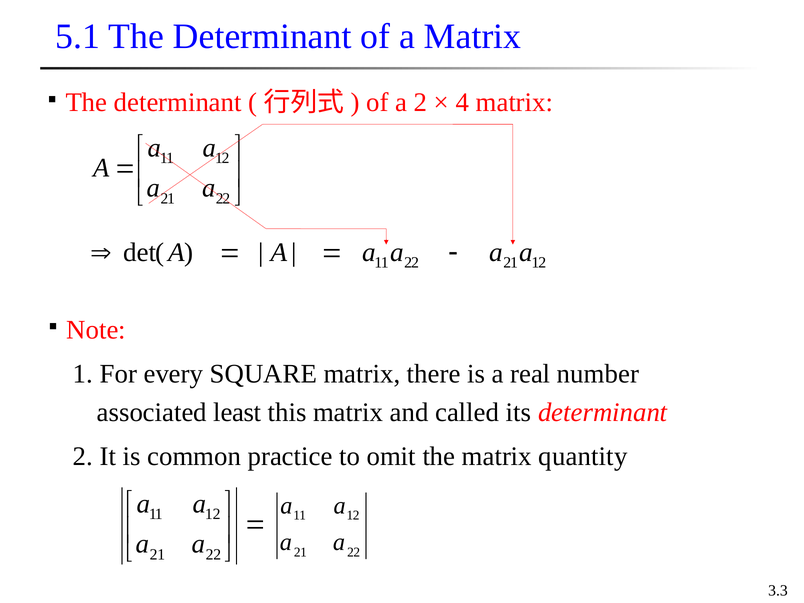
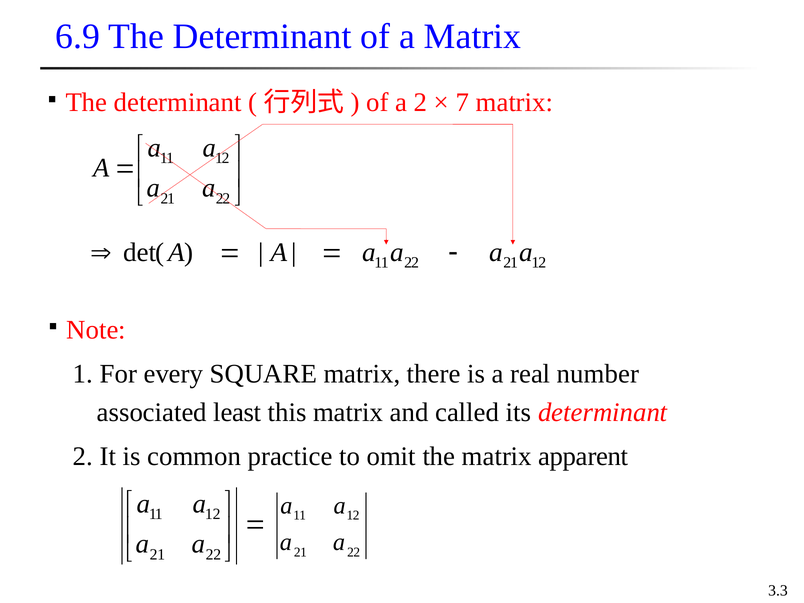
5.1: 5.1 -> 6.9 (78, 37)
4: 4 -> 7 (462, 102)
quantity: quantity -> apparent (583, 456)
